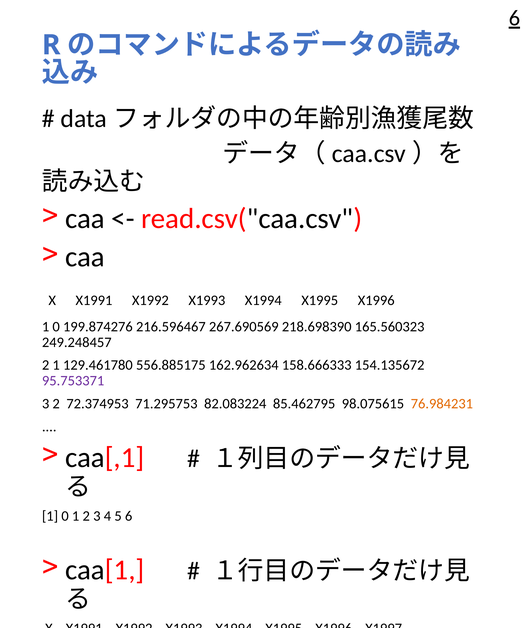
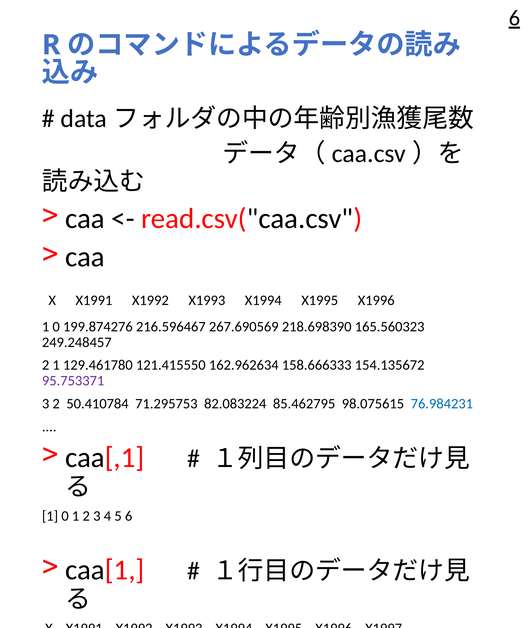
556.885175: 556.885175 -> 121.415550 (171, 365)
72.374953: 72.374953 -> 50.410784 (98, 404)
76.984231 colour: orange -> blue (442, 404)
